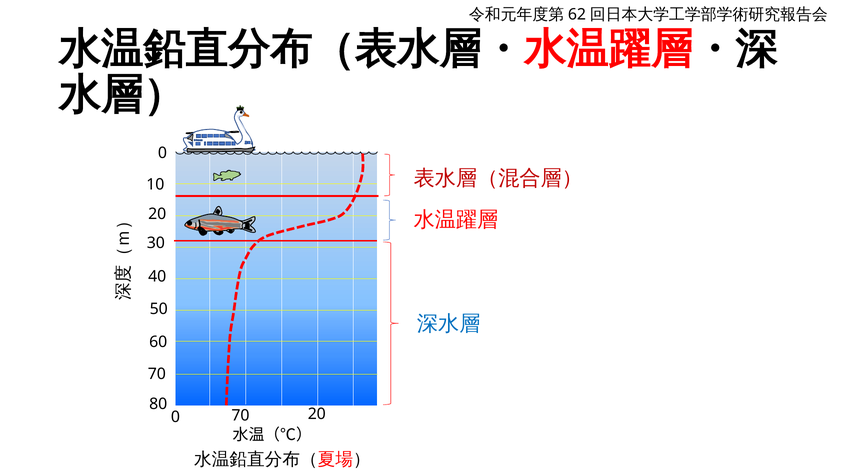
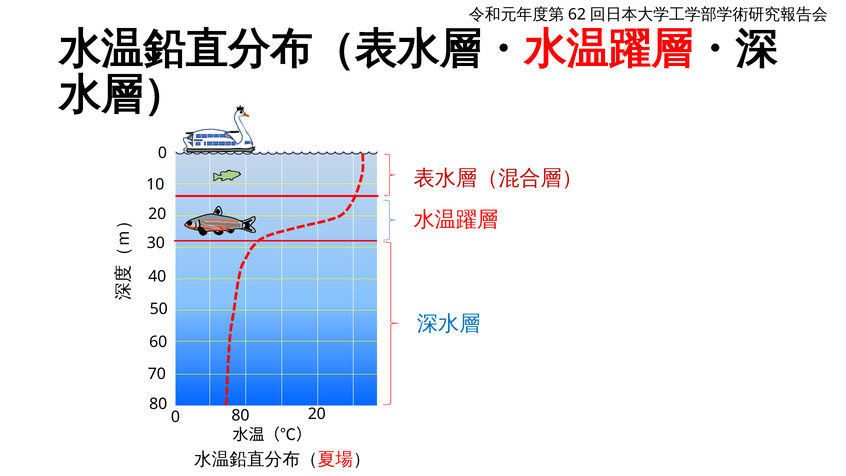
0 70: 70 -> 80 (241, 415)
